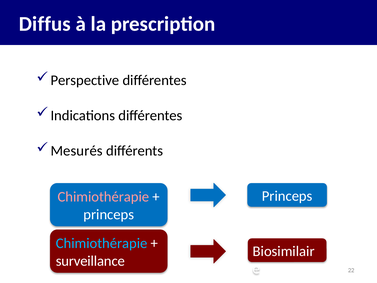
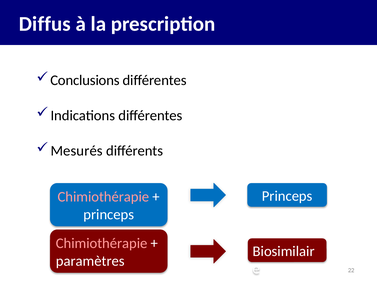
Perspective: Perspective -> Conclusions (85, 80)
Chimiothérapie colour: light blue -> pink (102, 243)
surveillance: surveillance -> paramètres (90, 261)
